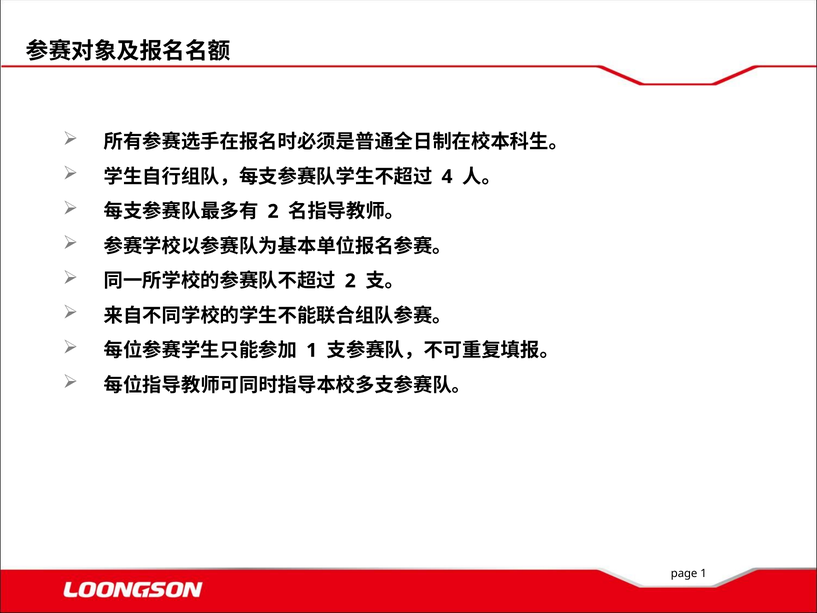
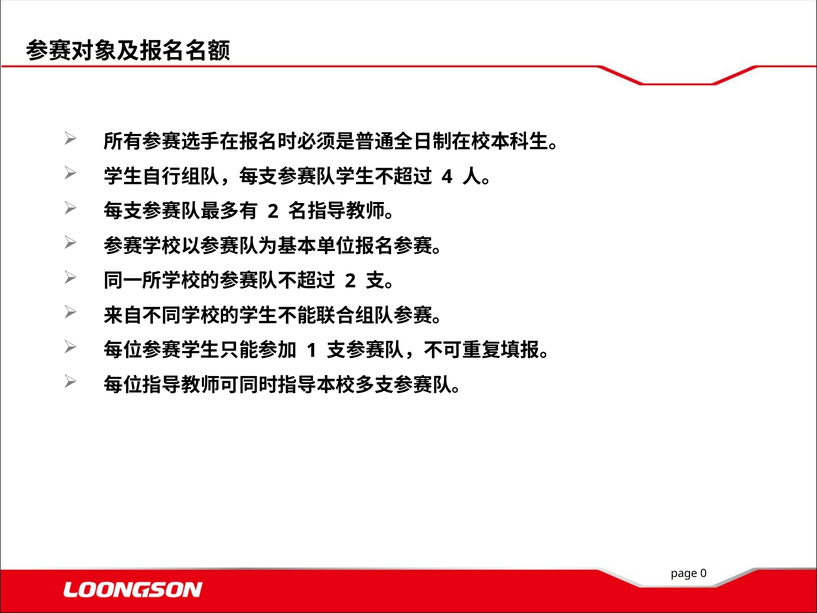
page 1: 1 -> 0 (704, 573)
